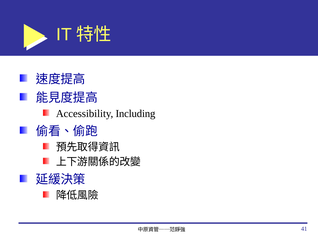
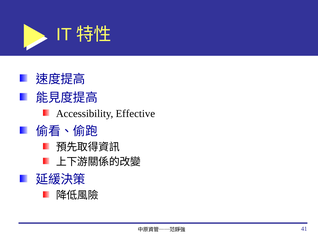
Including: Including -> Effective (135, 113)
